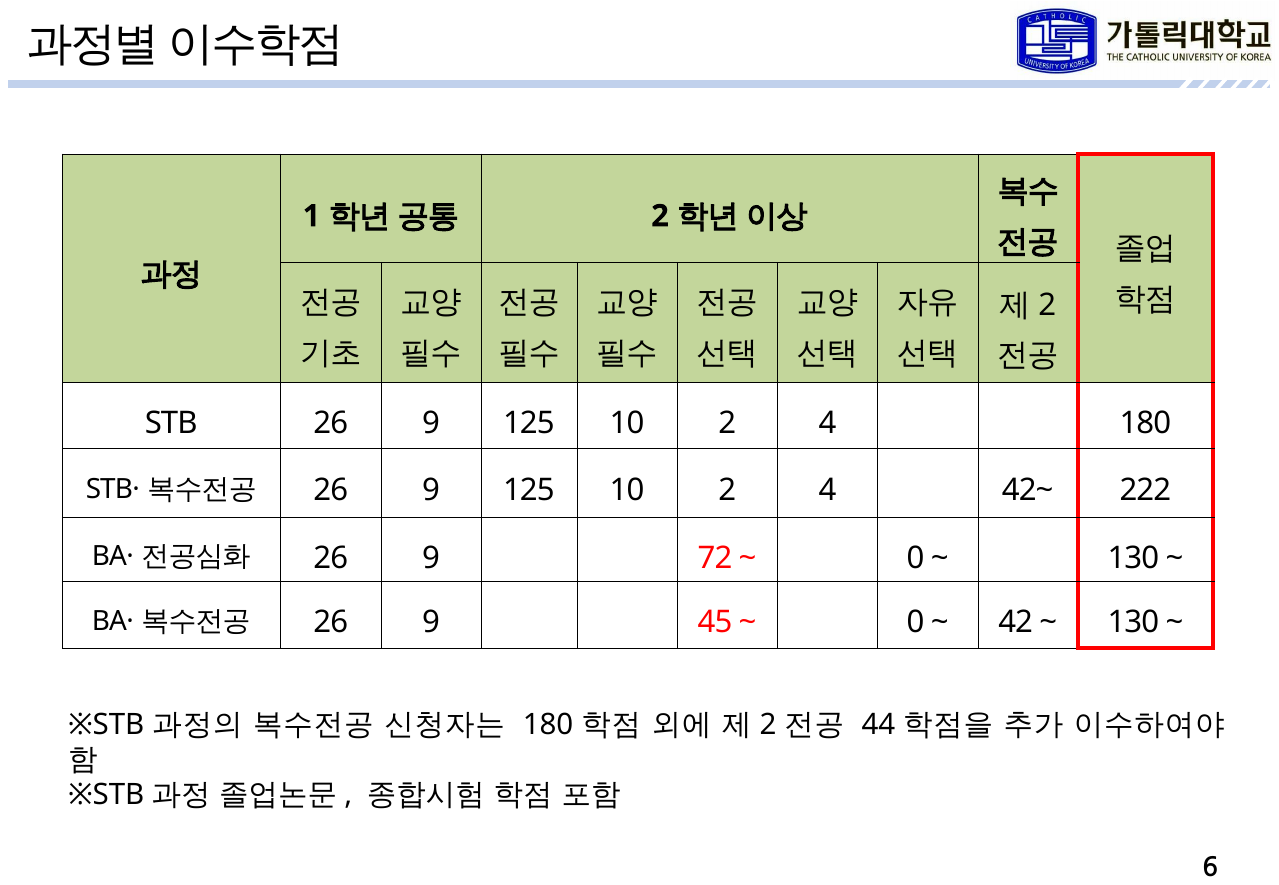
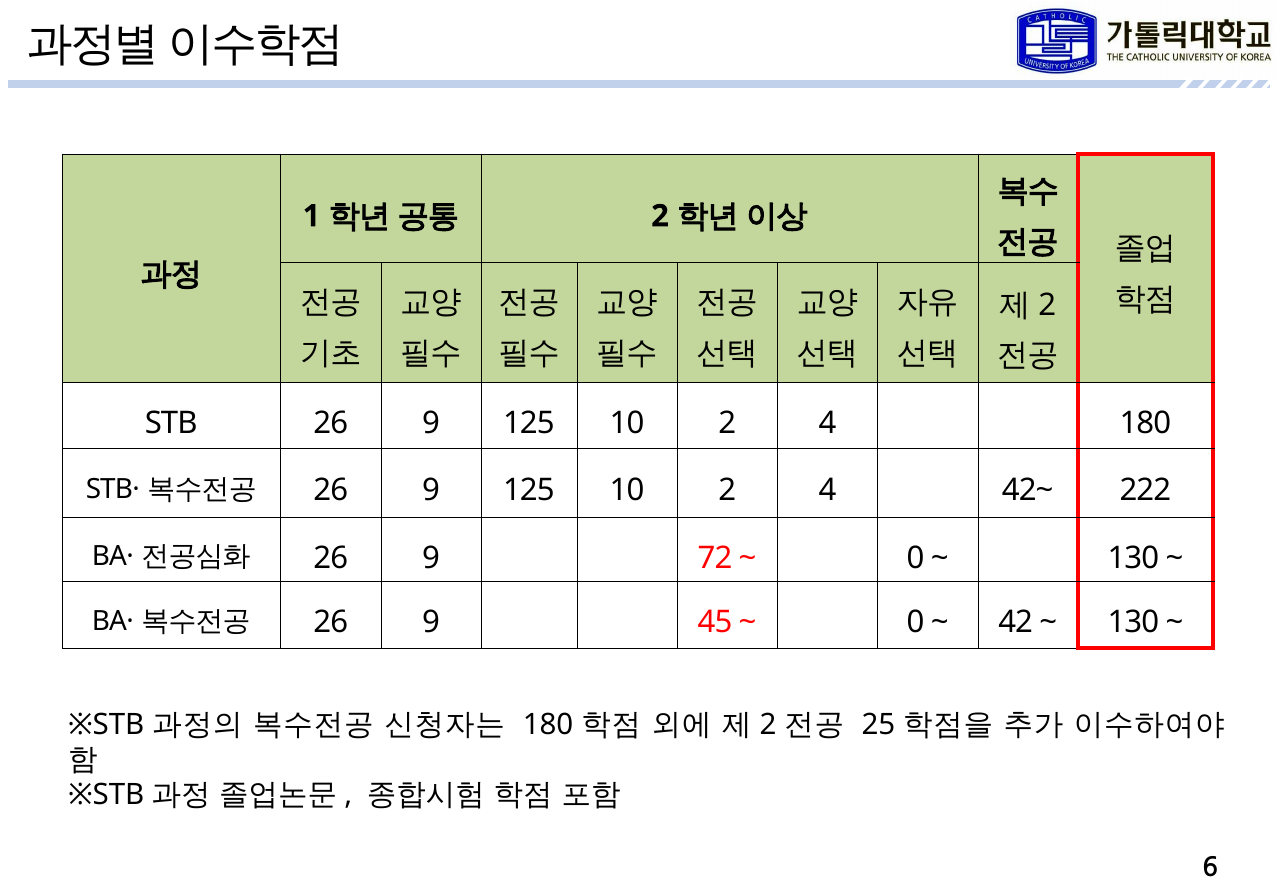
44: 44 -> 25 (878, 725)
